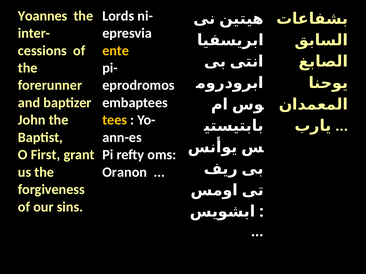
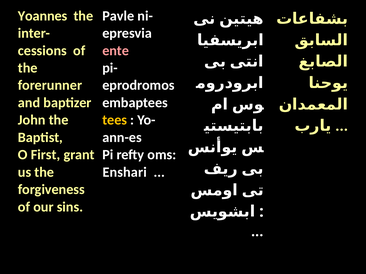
Lords: Lords -> Pavle (118, 16)
ente colour: yellow -> pink (116, 51)
Oranon: Oranon -> Enshari (125, 172)
